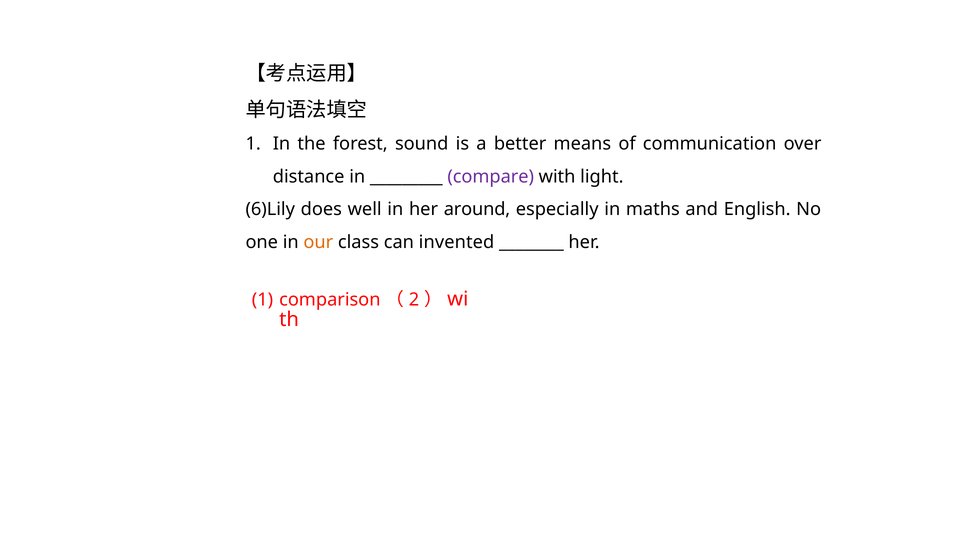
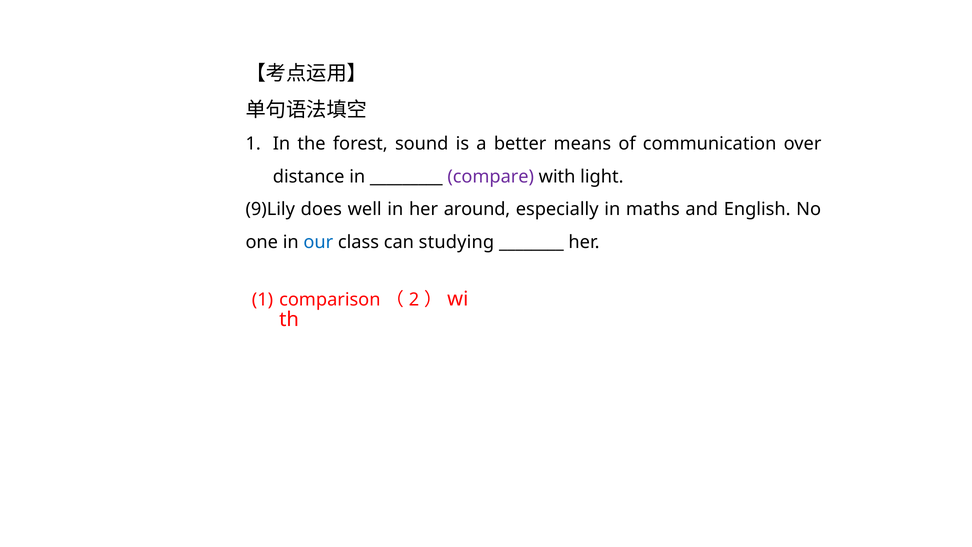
6)Lily: 6)Lily -> 9)Lily (270, 209)
our colour: orange -> blue (318, 242)
invented: invented -> studying (456, 242)
